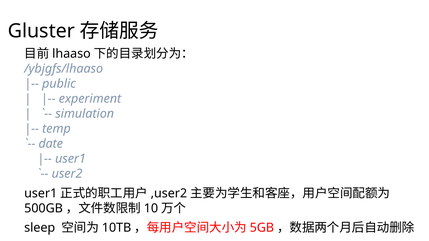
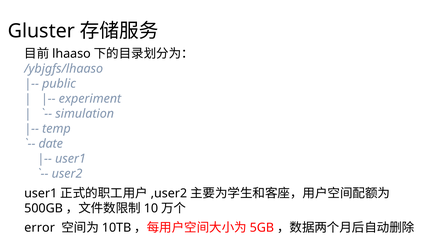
sleep: sleep -> error (40, 228)
